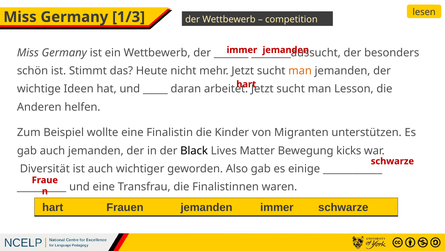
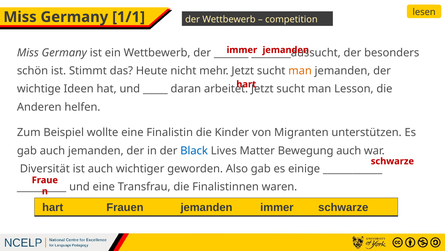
1/3: 1/3 -> 1/1 (129, 17)
Black colour: black -> blue (194, 150)
Bewegung kicks: kicks -> auch (349, 150)
